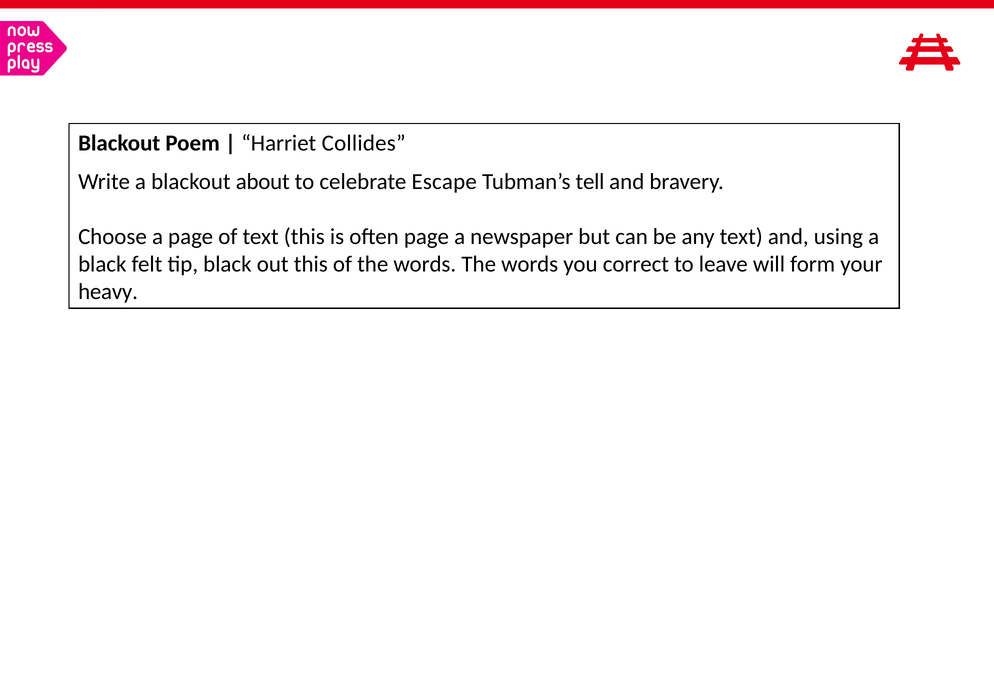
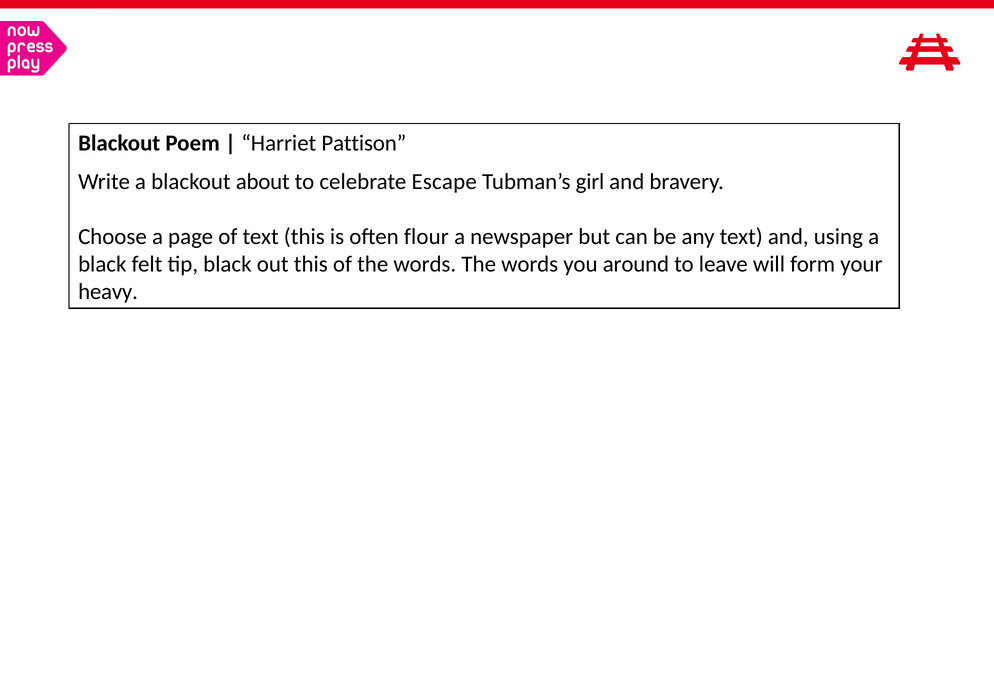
Collides: Collides -> Pattison (364, 143)
tell: tell -> girl (590, 182)
often page: page -> flour (426, 237)
correct: correct -> around (636, 264)
